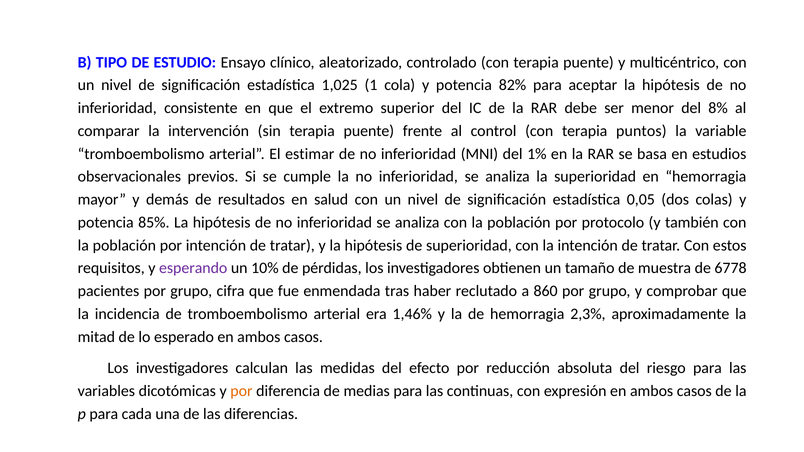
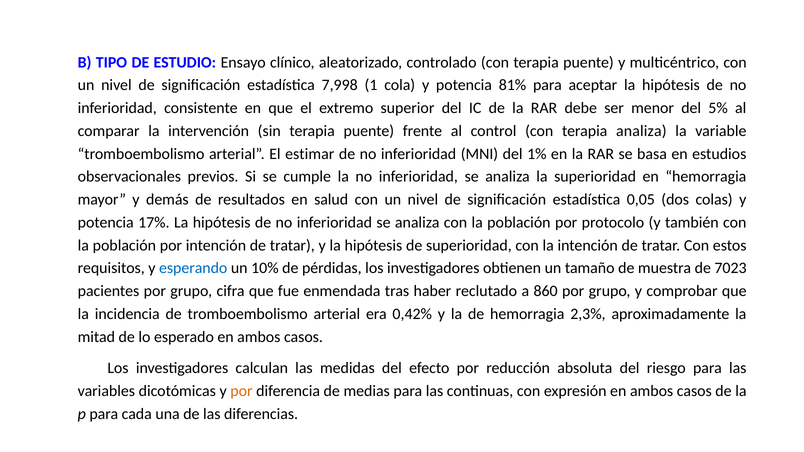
1,025: 1,025 -> 7,998 (340, 85)
82%: 82% -> 81% (513, 85)
8%: 8% -> 5% (718, 108)
terapia puntos: puntos -> analiza (641, 131)
85%: 85% -> 17% (154, 223)
esperando colour: purple -> blue (193, 268)
6778: 6778 -> 7023 (731, 268)
1,46%: 1,46% -> 0,42% (412, 314)
